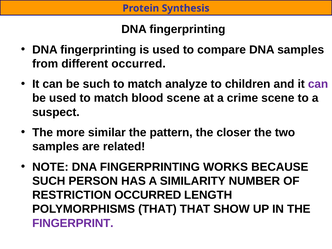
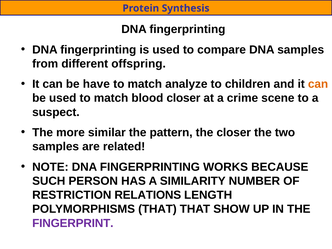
different occurred: occurred -> offspring (139, 64)
be such: such -> have (96, 84)
can colour: purple -> orange (318, 84)
blood scene: scene -> closer (183, 98)
RESTRICTION OCCURRED: OCCURRED -> RELATIONS (148, 195)
